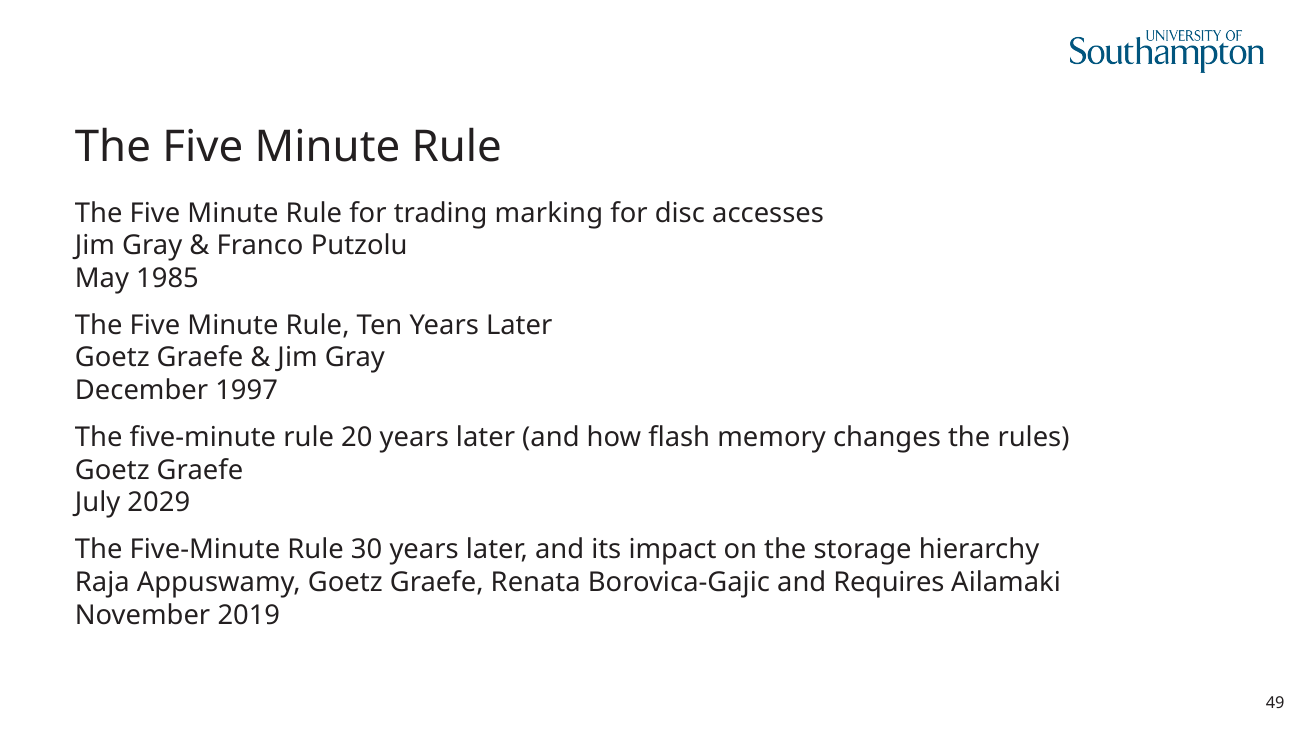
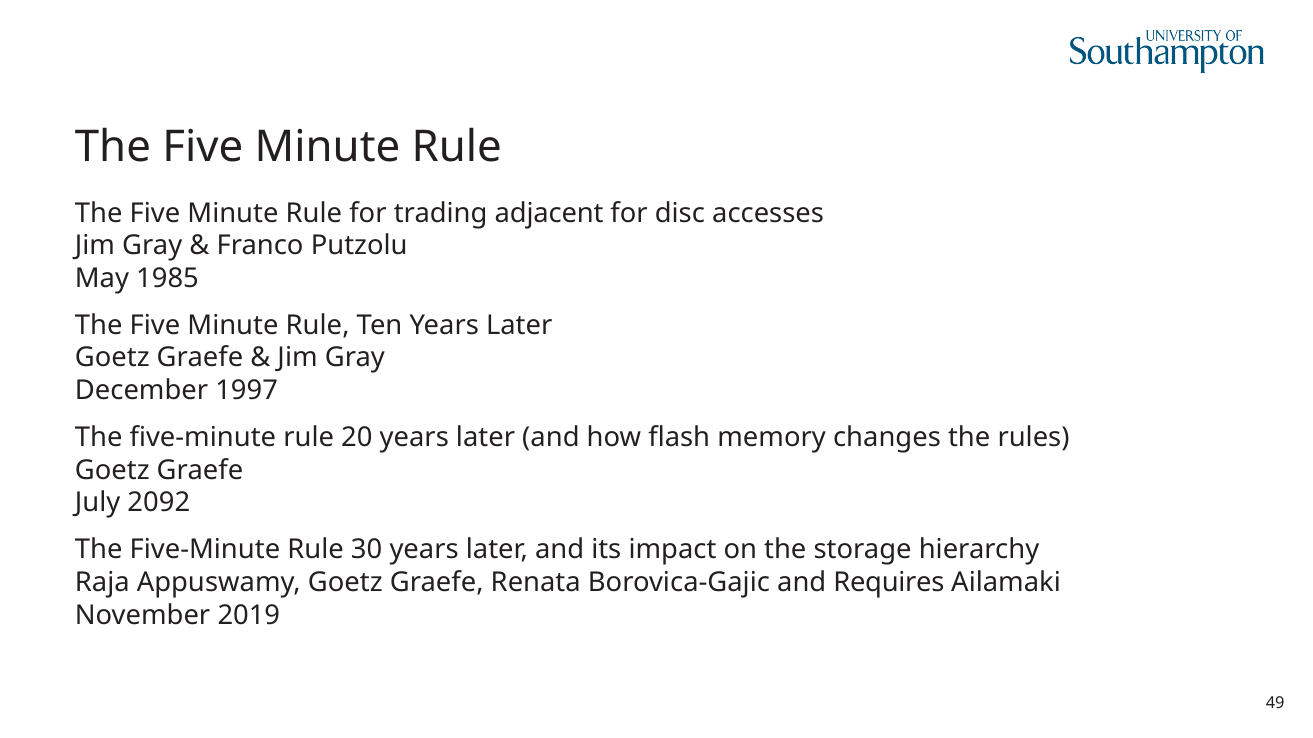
marking: marking -> adjacent (549, 213)
2029: 2029 -> 2092 (159, 503)
